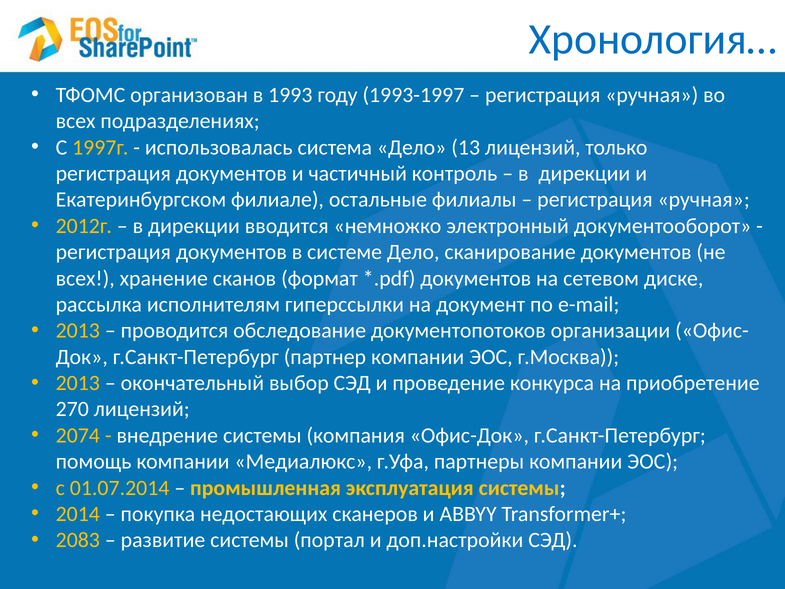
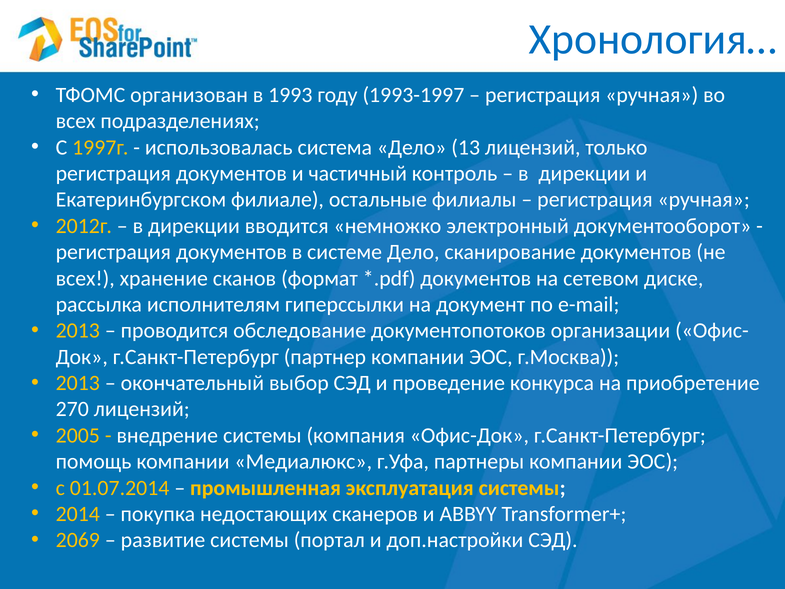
2074: 2074 -> 2005 (78, 435)
2083: 2083 -> 2069 (78, 540)
